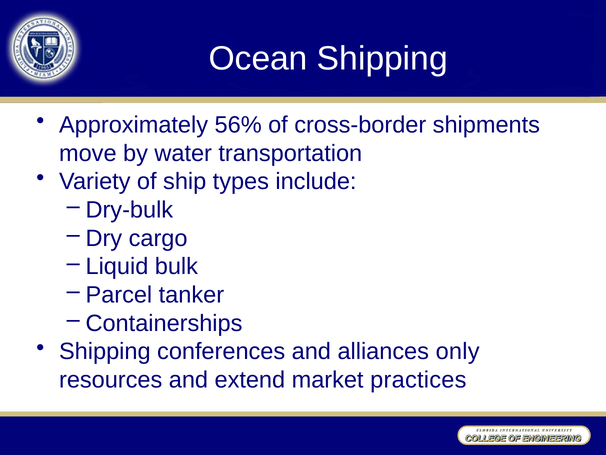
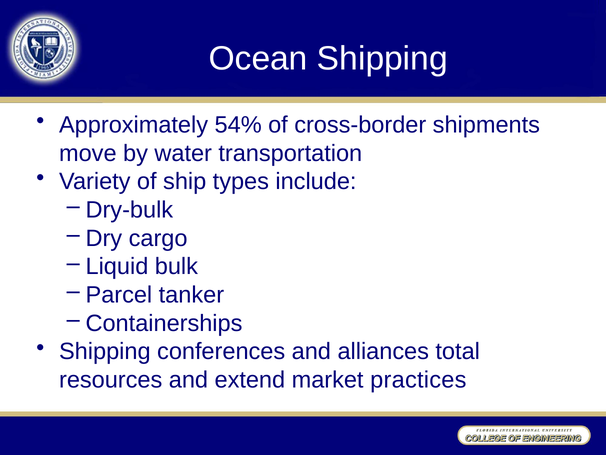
56%: 56% -> 54% (238, 125)
only: only -> total (458, 351)
